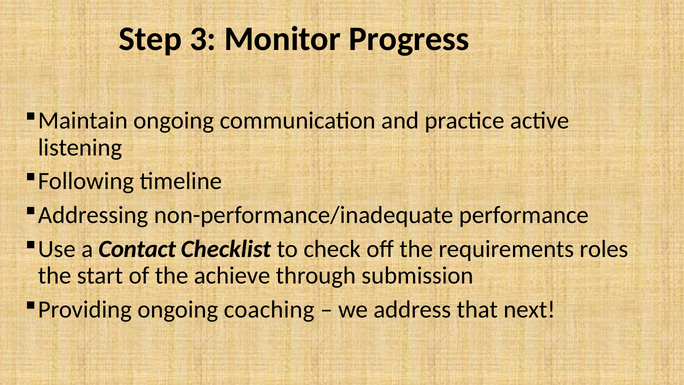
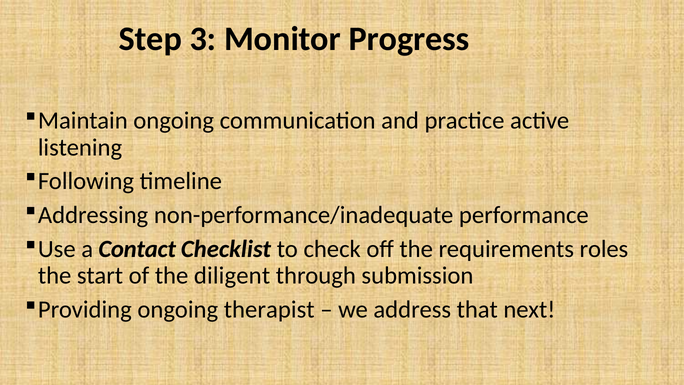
achieve: achieve -> diligent (232, 276)
coaching: coaching -> therapist (269, 310)
